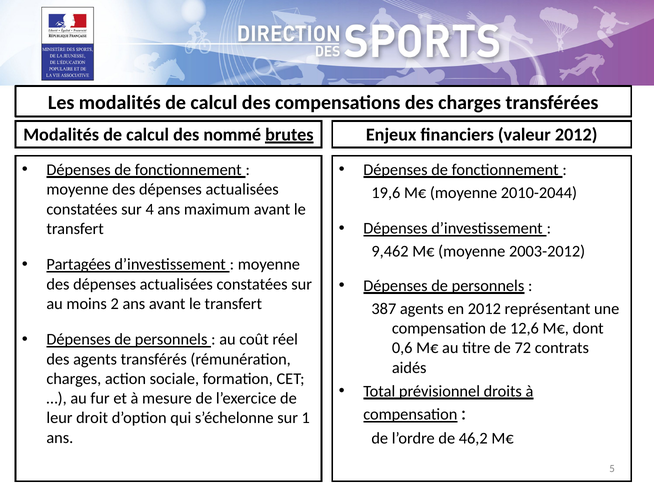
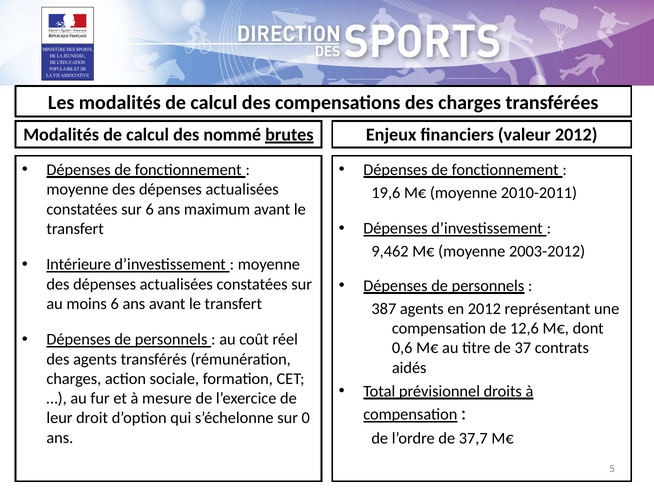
2010-2044: 2010-2044 -> 2010-2011 (539, 193)
sur 4: 4 -> 6 (150, 209)
Partagées: Partagées -> Intérieure (79, 264)
moins 2: 2 -> 6 (115, 304)
72: 72 -> 37 (523, 348)
1: 1 -> 0 (306, 418)
46,2: 46,2 -> 37,7 (473, 438)
